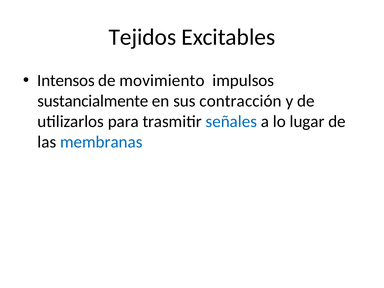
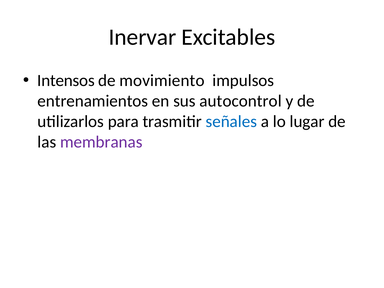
Tejidos: Tejidos -> Inervar (142, 37)
sustancialmente: sustancialmente -> entrenamientos (93, 101)
contracción: contracción -> autocontrol (241, 101)
membranas colour: blue -> purple (101, 142)
